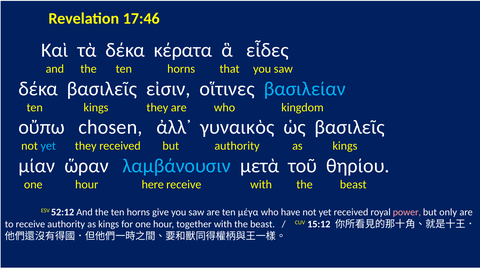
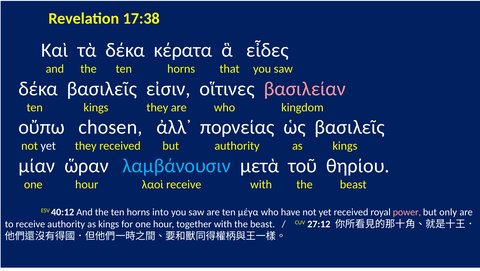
17:46: 17:46 -> 17:38 (141, 19)
βασιλείαν colour: light blue -> pink (305, 89)
γυναικὸς: γυναικὸς -> πορνείας (237, 127)
yet colour: light blue -> white (48, 146)
here: here -> λαοὶ (153, 184)
52:12: 52:12 -> 40:12 (63, 212)
give: give -> into (161, 212)
15:12: 15:12 -> 27:12 (319, 224)
